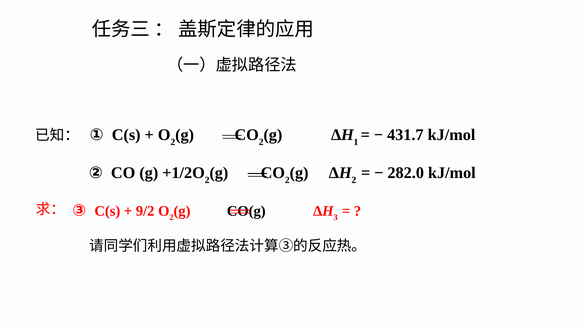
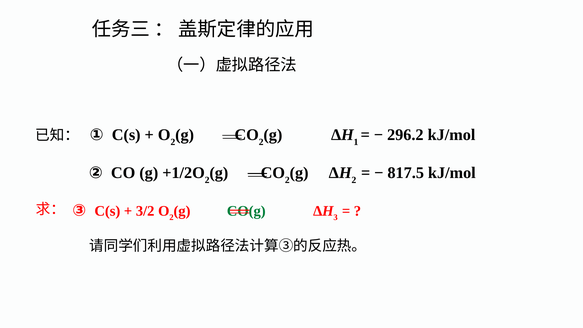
431.7: 431.7 -> 296.2 (405, 135)
282.0: 282.0 -> 817.5 (406, 173)
9/2: 9/2 -> 3/2 (145, 211)
CO(g colour: black -> green (246, 211)
